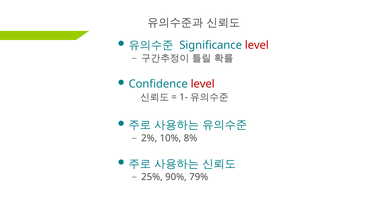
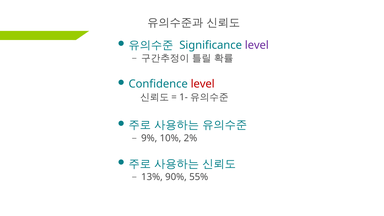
level colour: red -> purple (257, 45)
2%: 2% -> 9% (149, 138)
8%: 8% -> 2% (190, 138)
25%: 25% -> 13% (152, 177)
79%: 79% -> 55% (199, 177)
